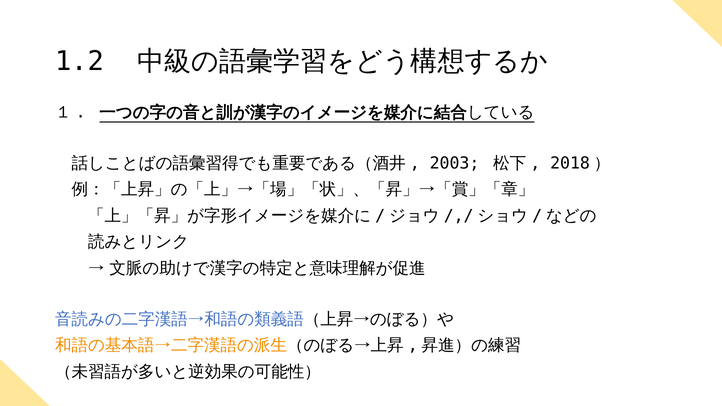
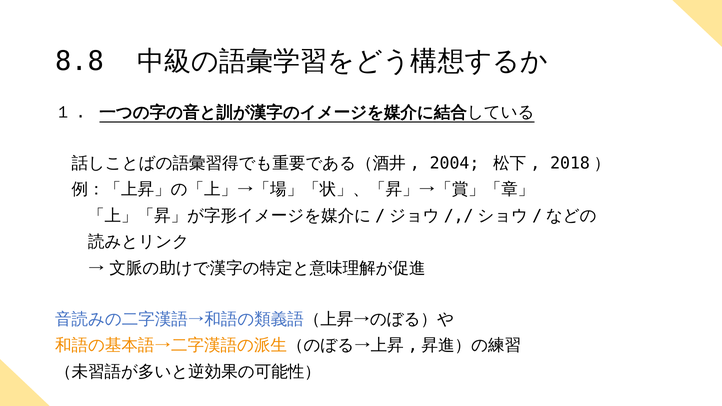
1.2: 1.2 -> 8.8 (79, 61)
2003: 2003 -> 2004 (455, 163)
